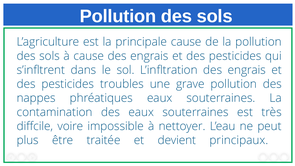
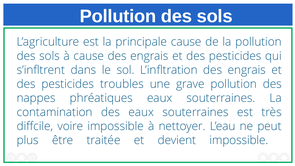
devient principaux: principaux -> impossible (239, 140)
